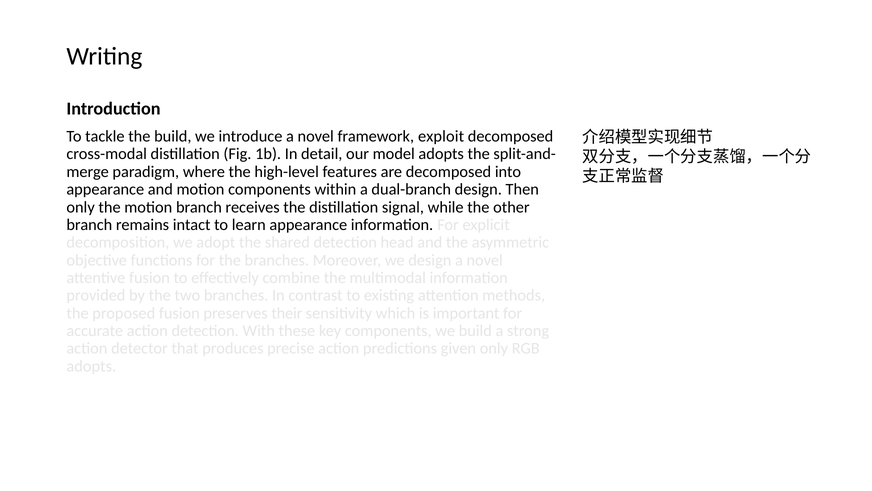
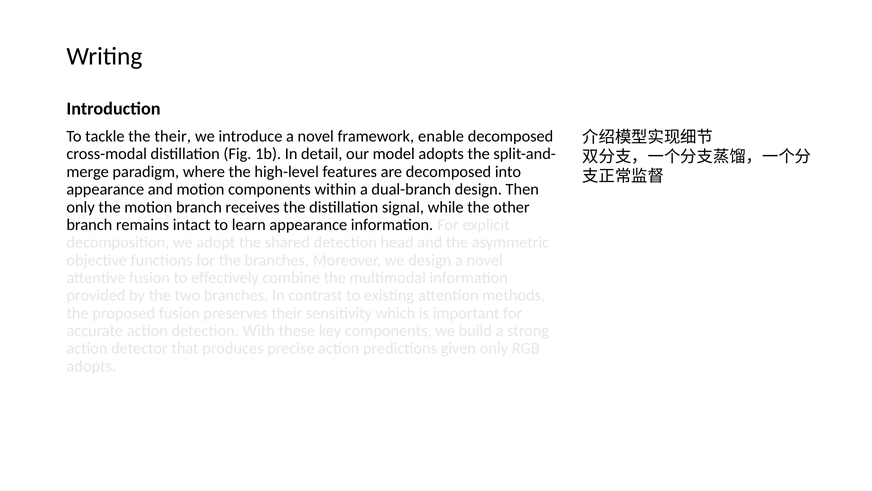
the build: build -> their (173, 136)
exploit: exploit -> enable (441, 136)
